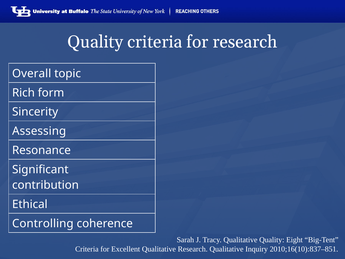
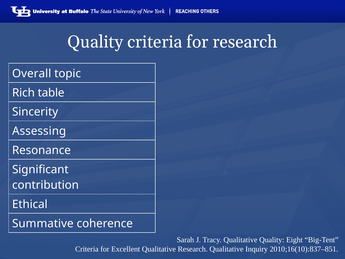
form: form -> table (51, 93)
Controlling: Controlling -> Summative (43, 223)
